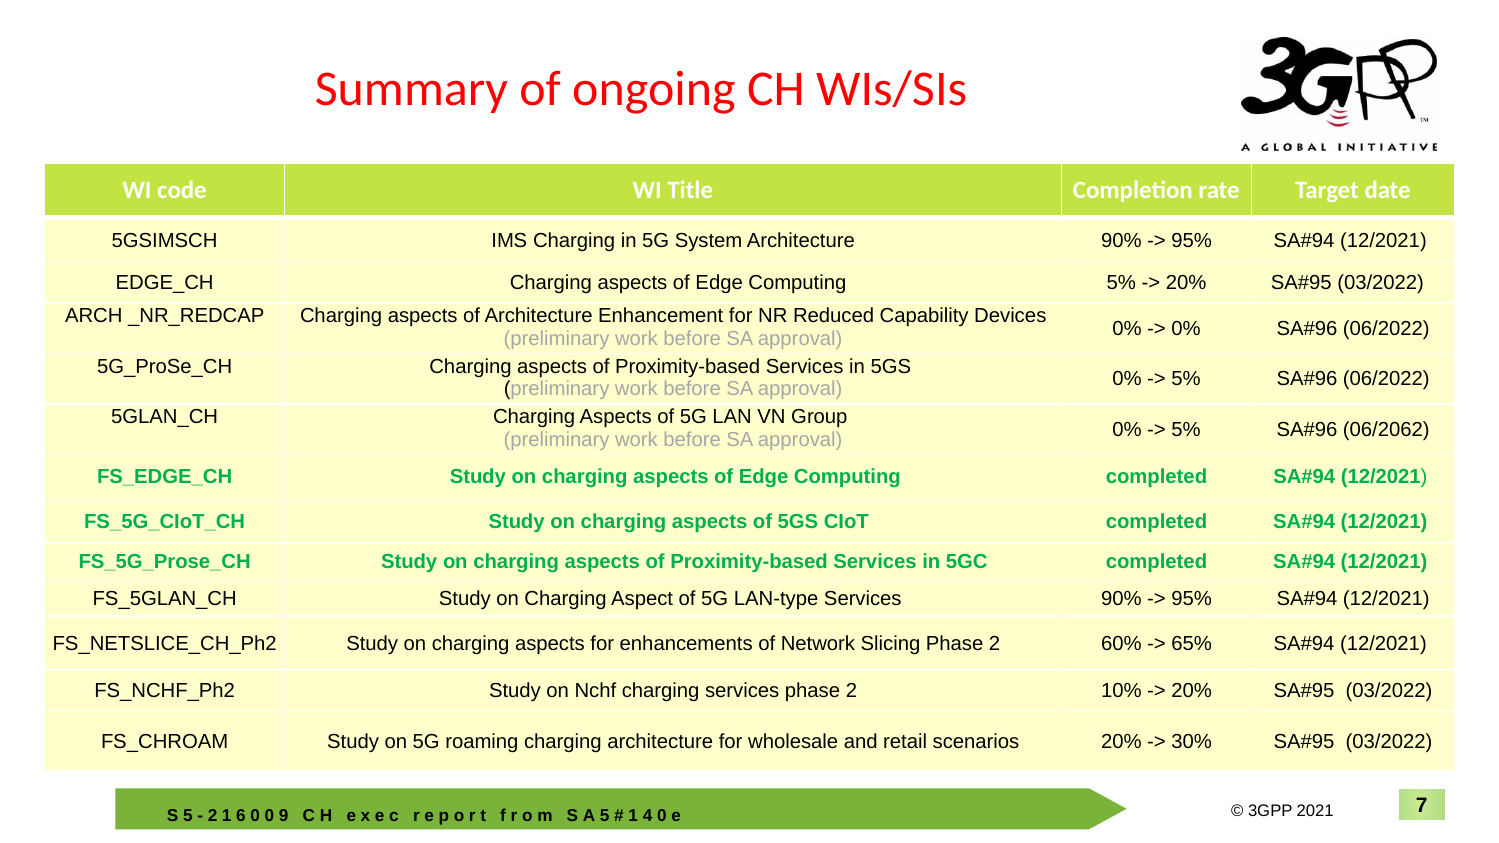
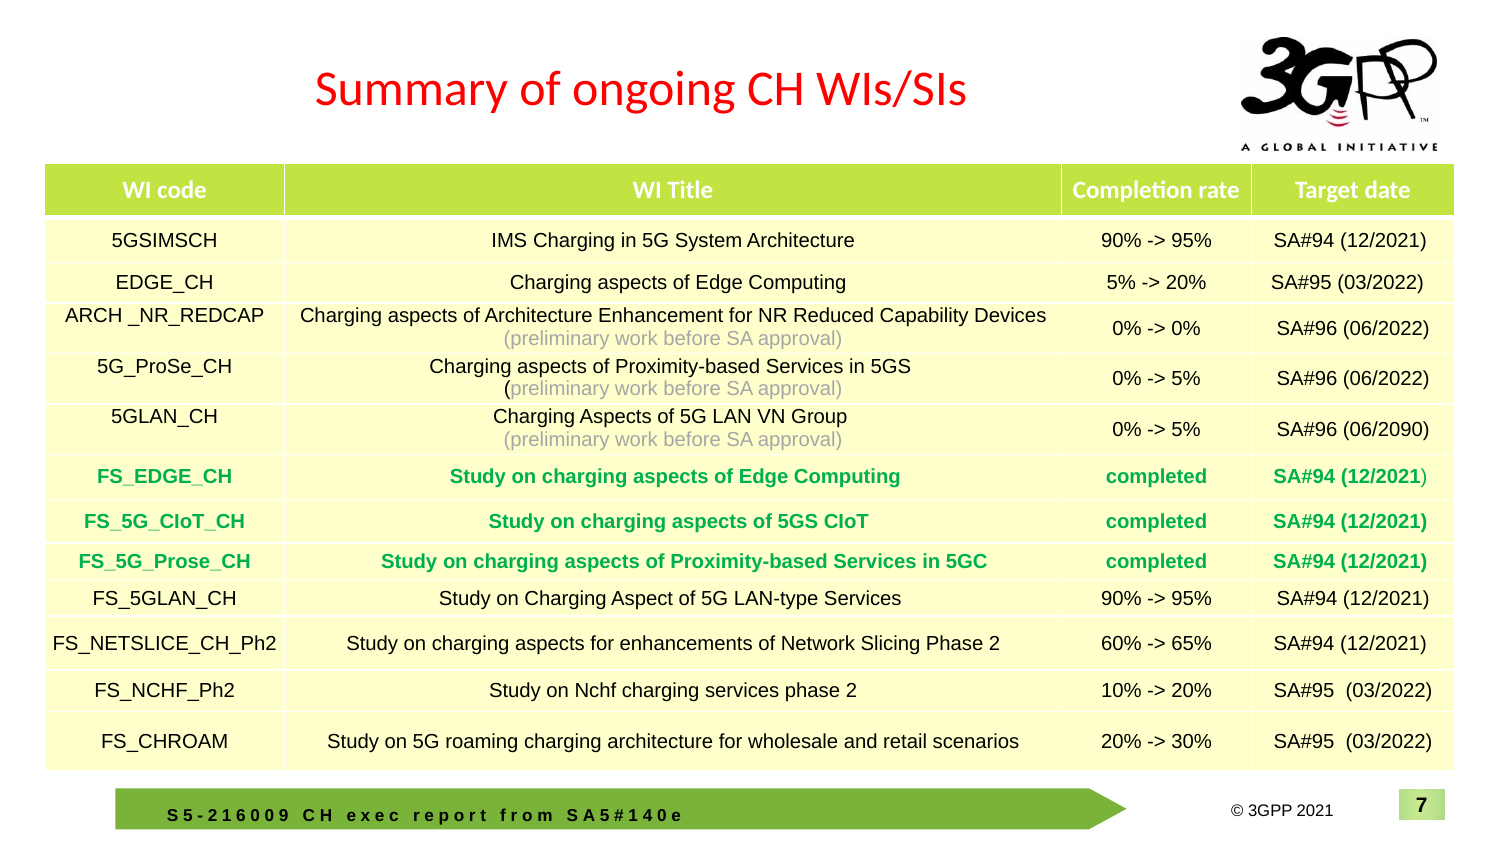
06/2062: 06/2062 -> 06/2090 (1386, 430)
